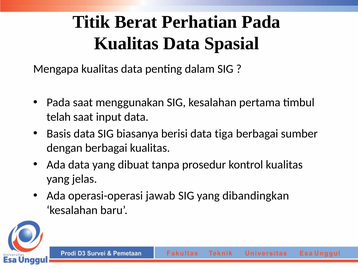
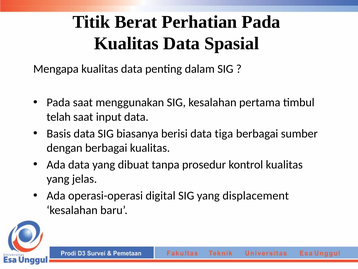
jawab: jawab -> digital (161, 195)
dibandingkan: dibandingkan -> displacement (256, 195)
